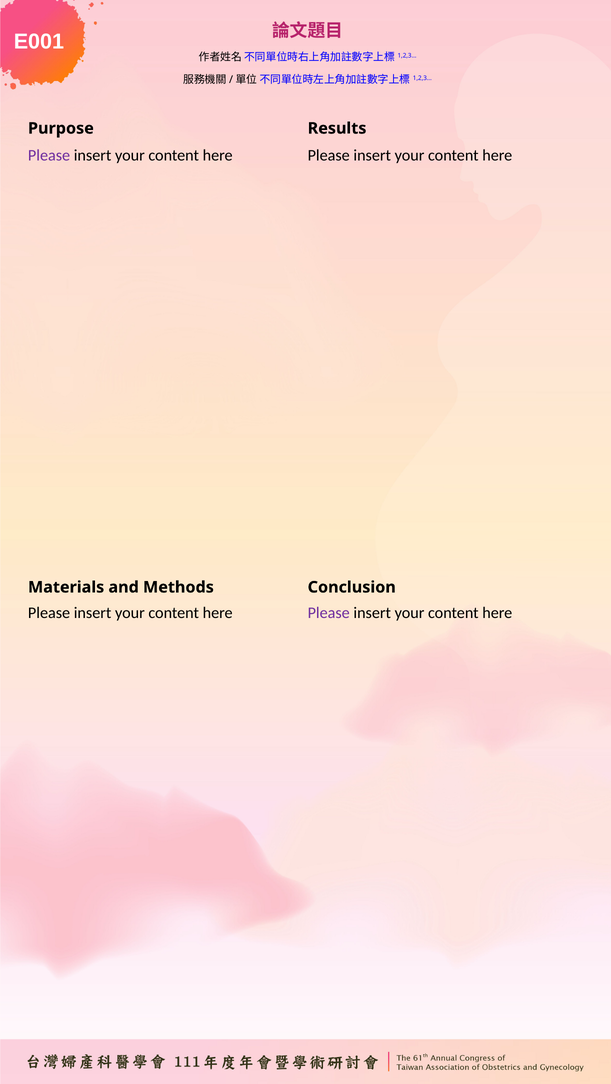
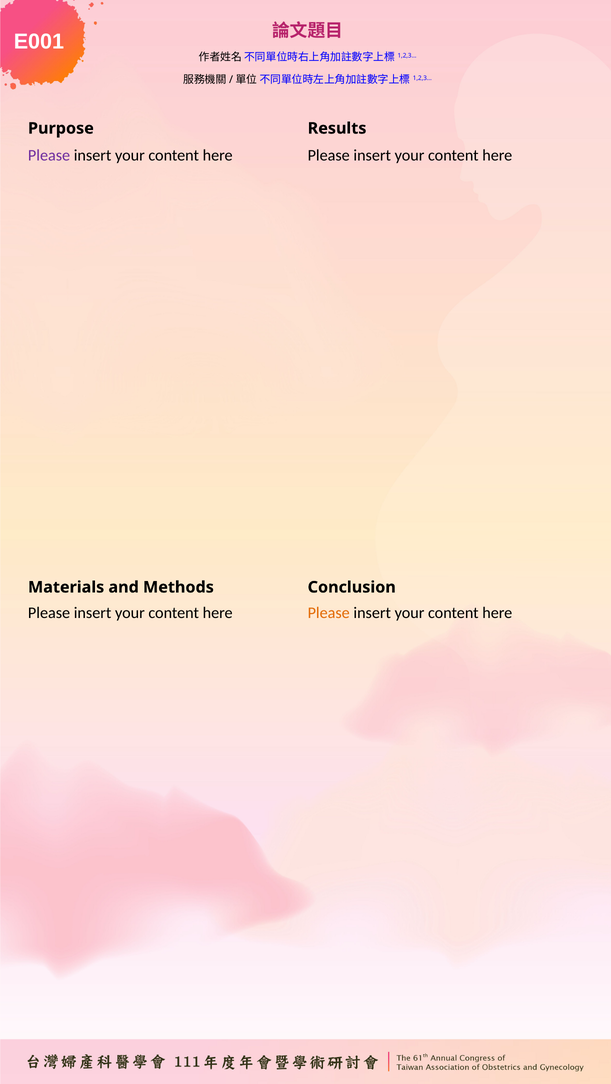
Please colour: purple -> orange (329, 613)
